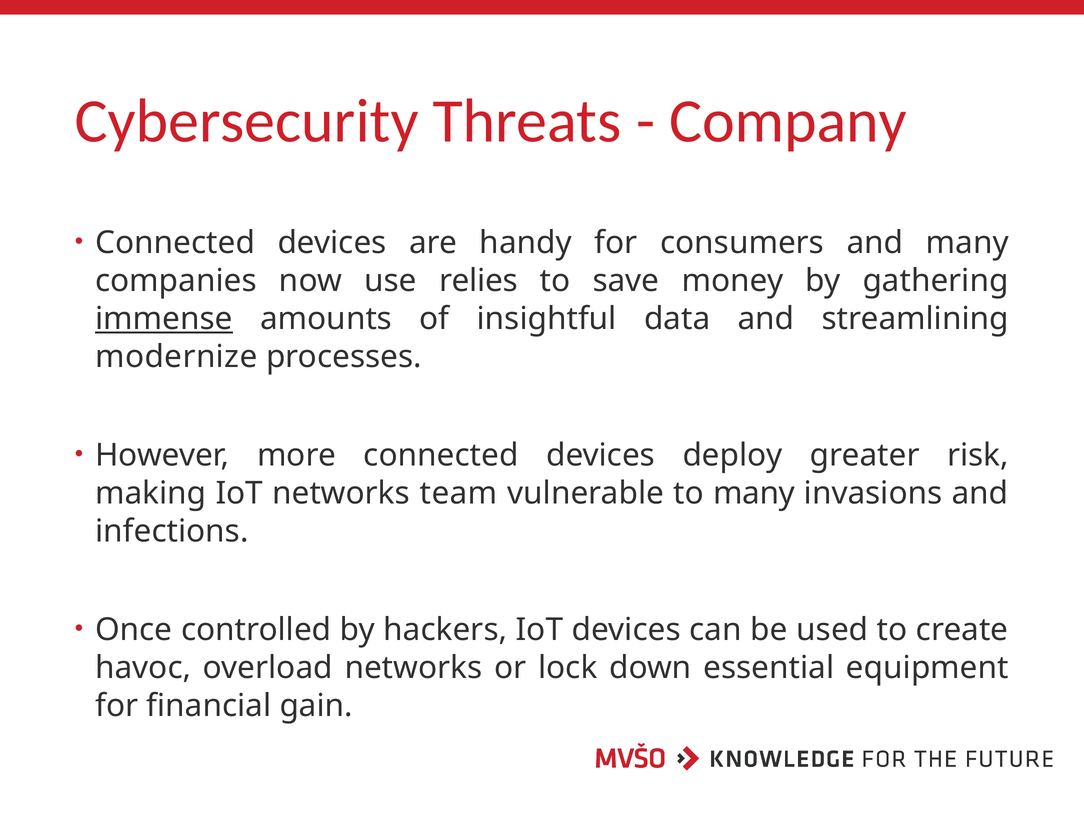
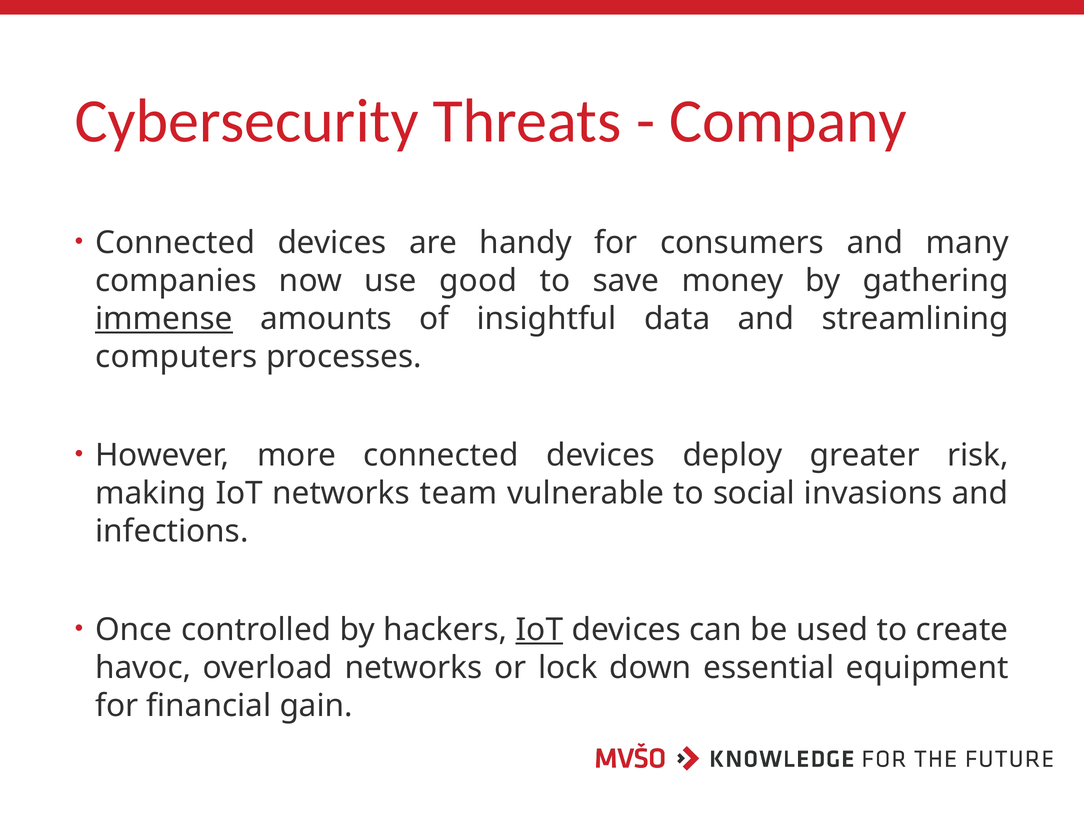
relies: relies -> good (478, 281)
modernize: modernize -> computers (176, 357)
to many: many -> social (754, 493)
IoT underline: none -> present (539, 630)
